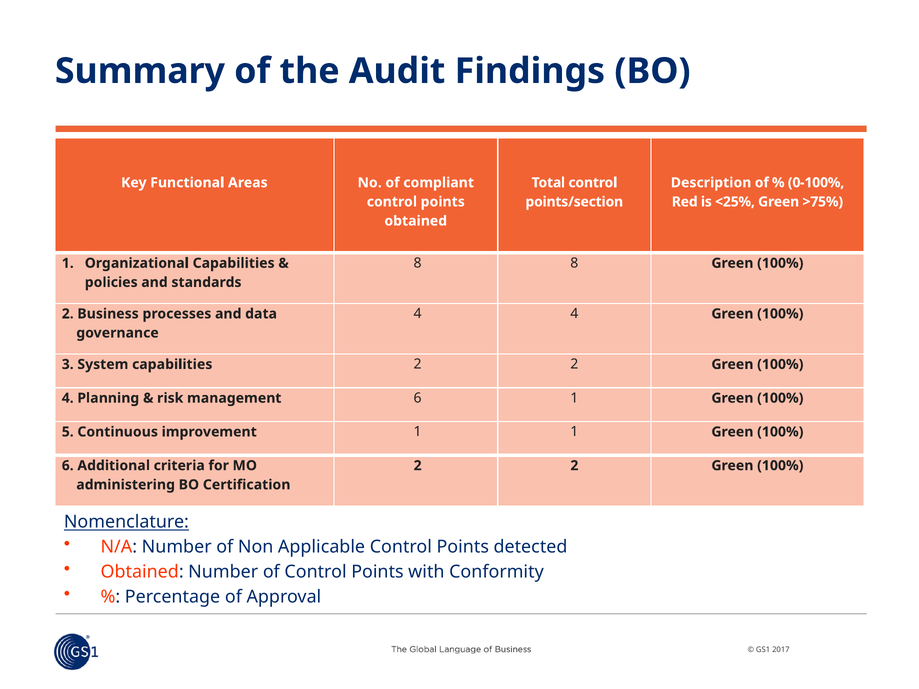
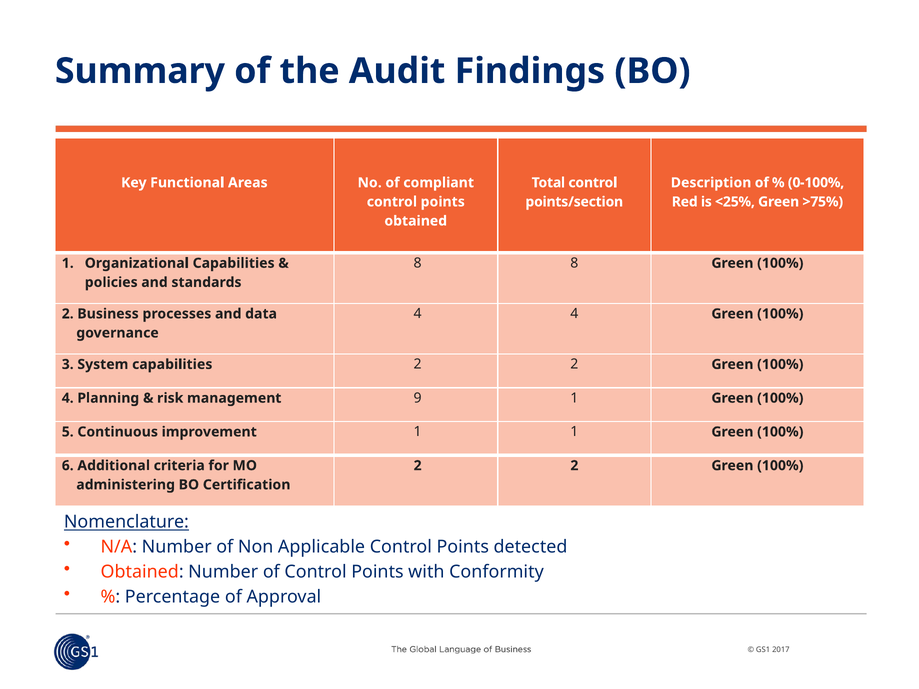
management 6: 6 -> 9 (418, 398)
